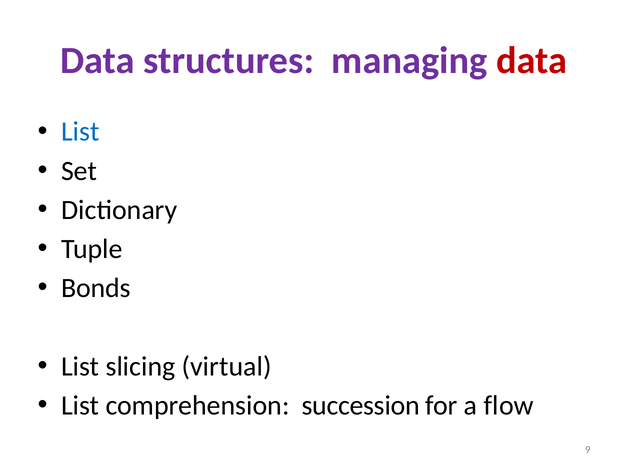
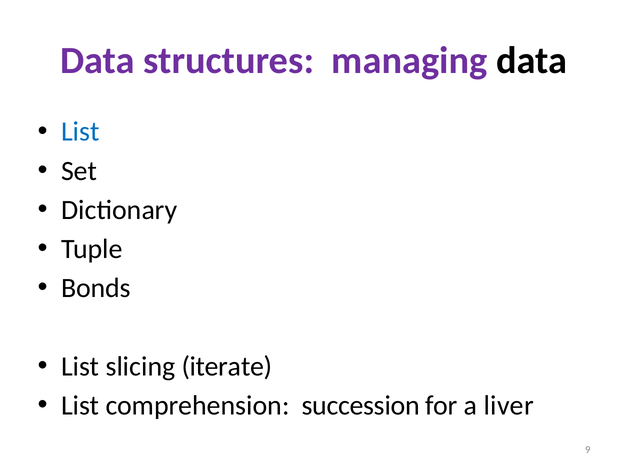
data colour: red -> black (532, 61)
virtual: virtual -> iterate (227, 366)
flow: flow -> liver (509, 406)
